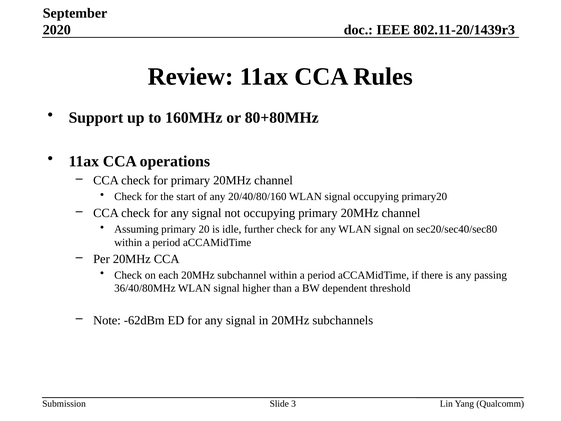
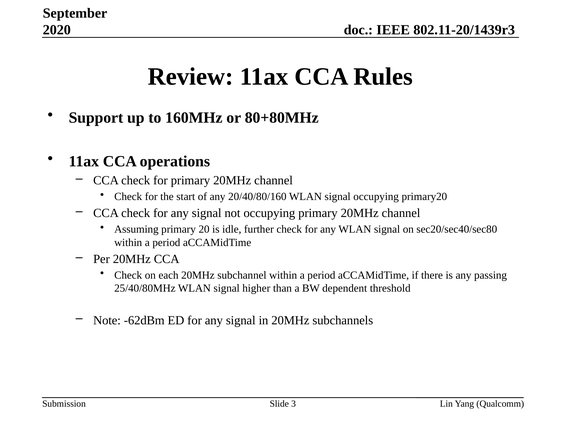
36/40/80MHz: 36/40/80MHz -> 25/40/80MHz (145, 288)
